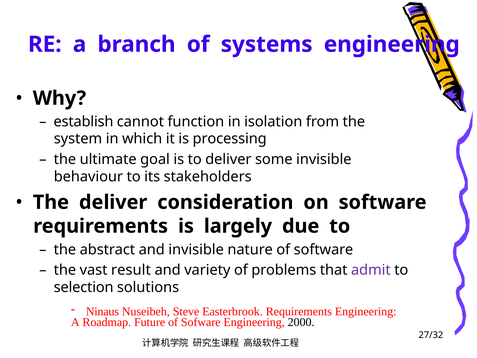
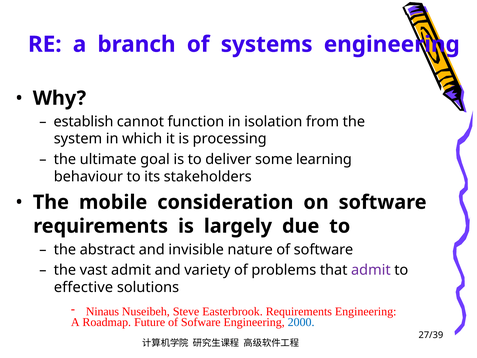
some invisible: invisible -> learning (324, 159)
The deliver: deliver -> mobile (113, 202)
vast result: result -> admit (131, 270)
selection: selection -> effective (83, 287)
2000 colour: black -> blue (301, 322)
27/32: 27/32 -> 27/39 (431, 335)
